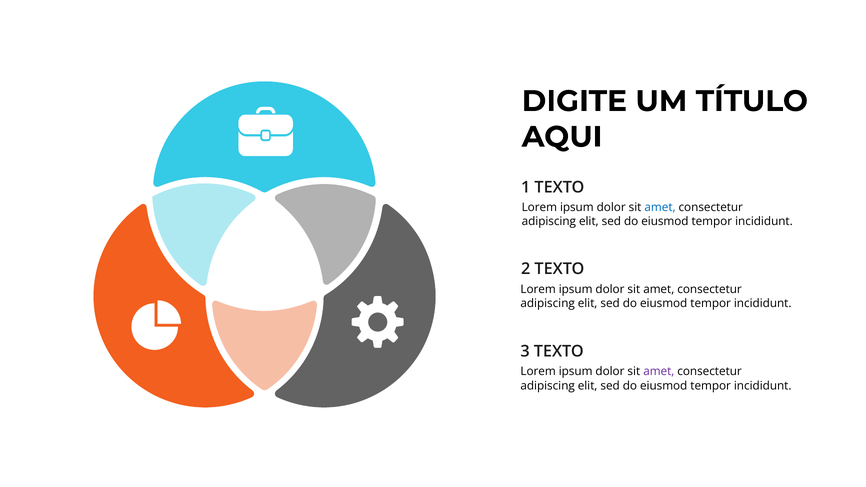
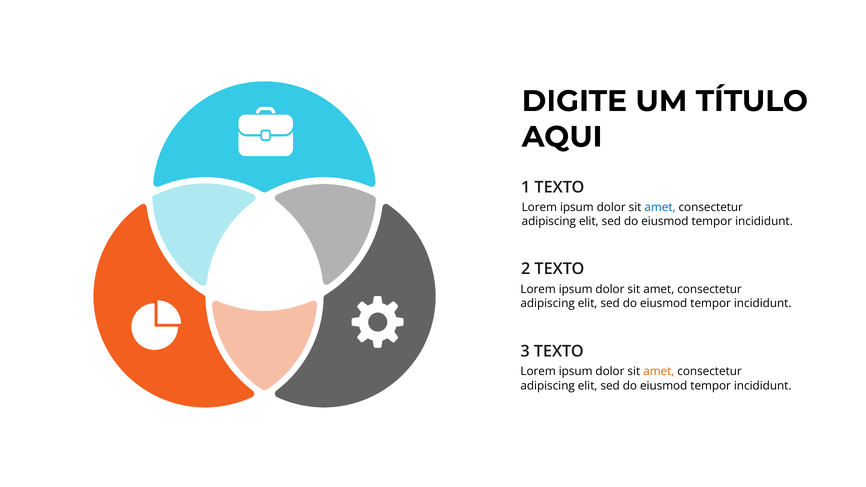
amet colour: purple -> orange (659, 372)
